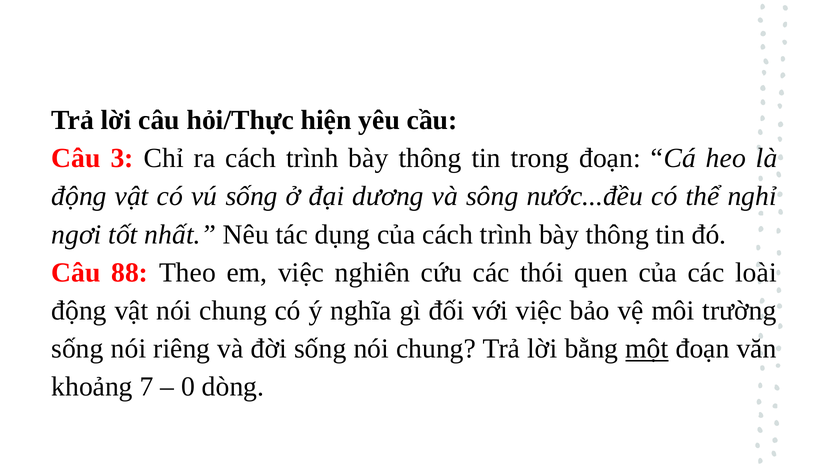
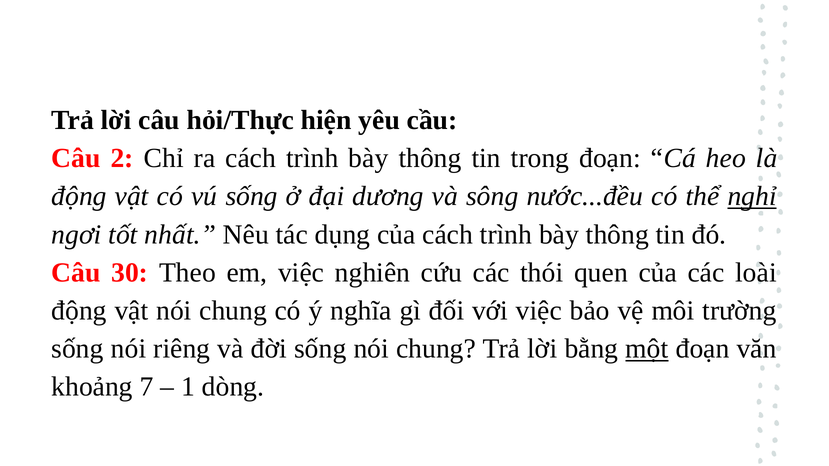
3: 3 -> 2 (122, 158)
nghỉ underline: none -> present (752, 196)
88: 88 -> 30 (130, 273)
0: 0 -> 1 (188, 387)
